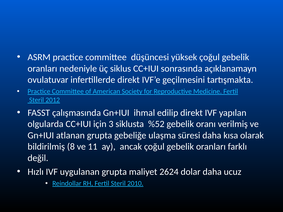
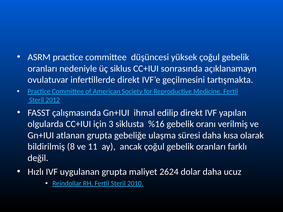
%52: %52 -> %16 (156, 124)
